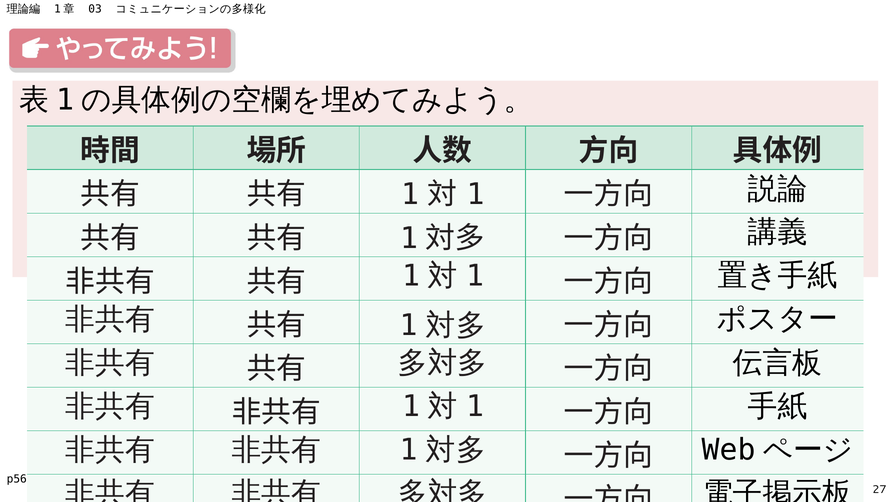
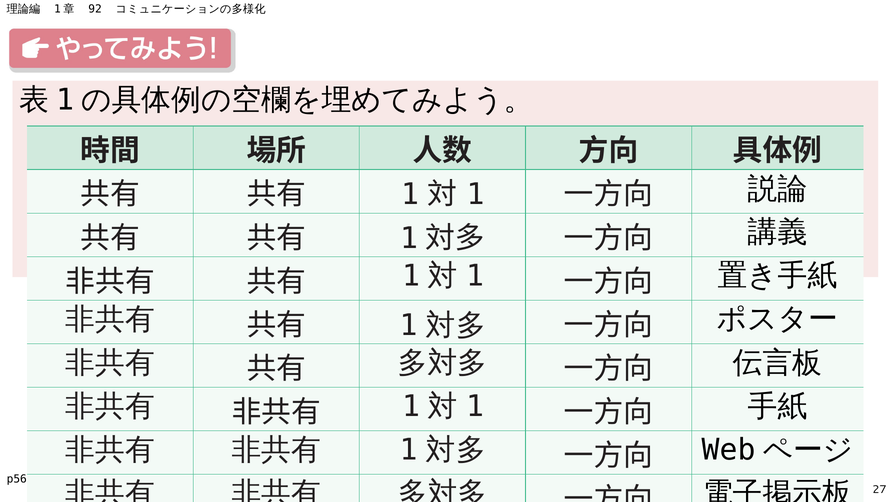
03: 03 -> 92 (95, 9)
